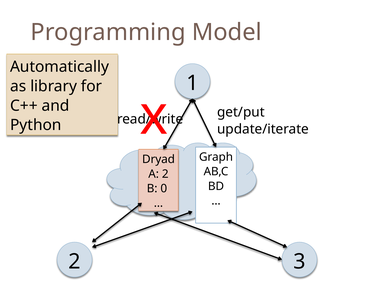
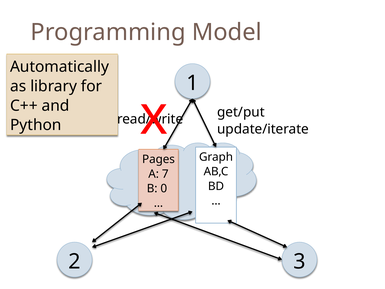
Dryad: Dryad -> Pages (158, 159)
A 2: 2 -> 7 (165, 174)
